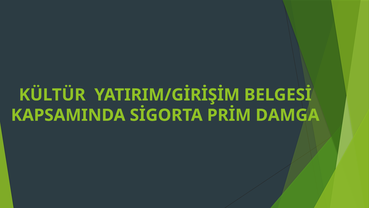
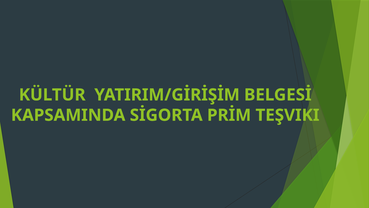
DAMGA: DAMGA -> TEŞVIKI (287, 115)
